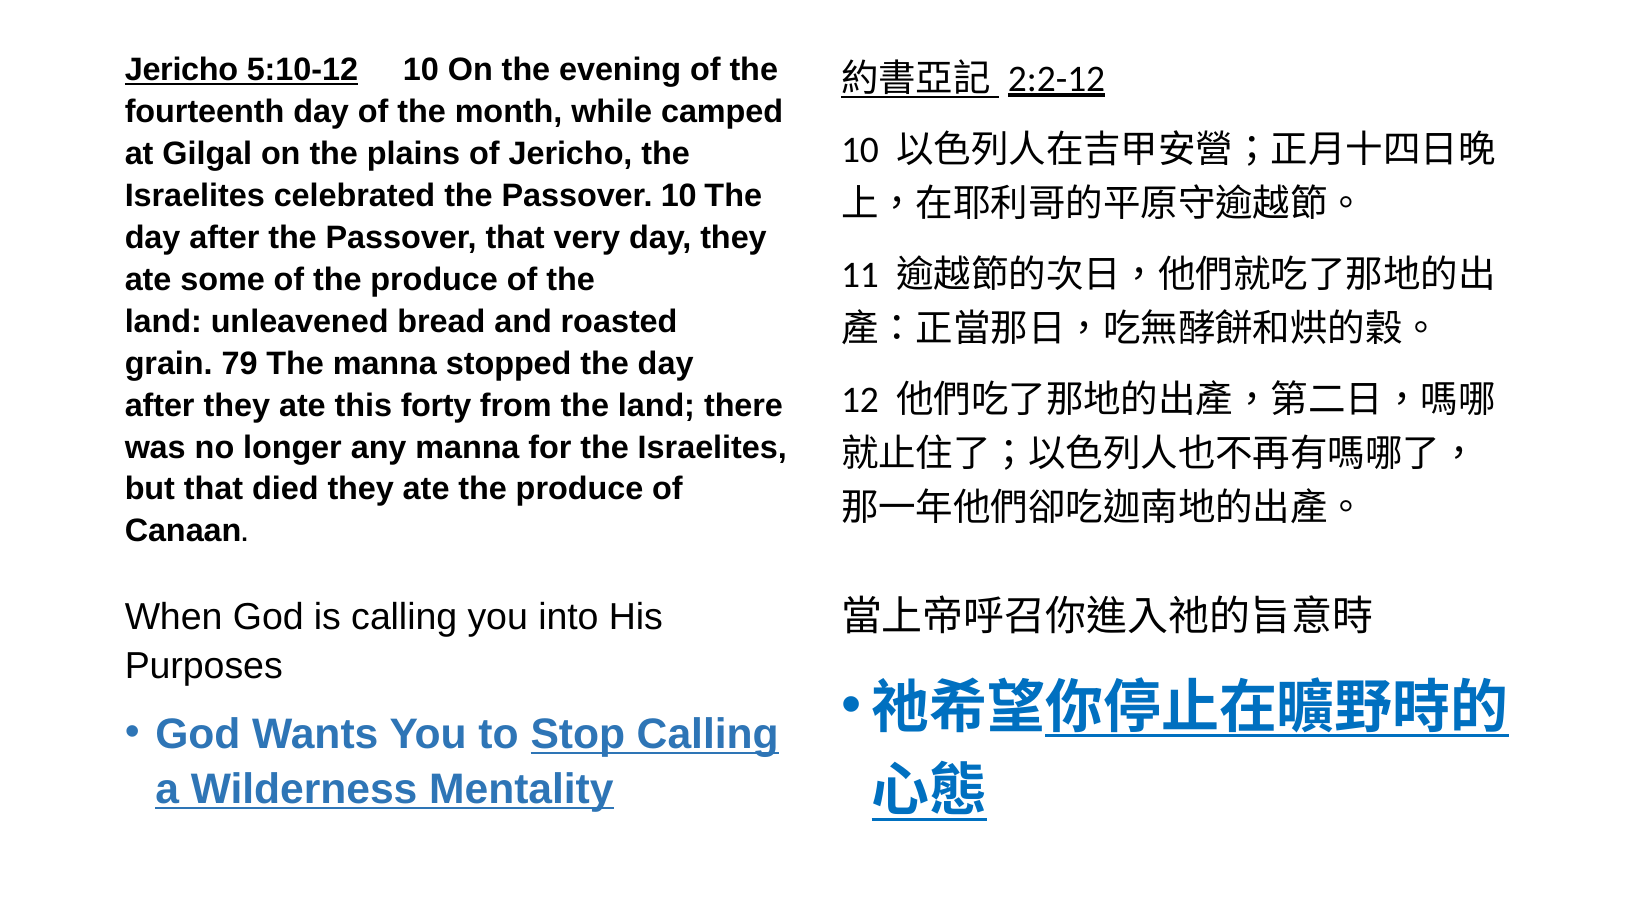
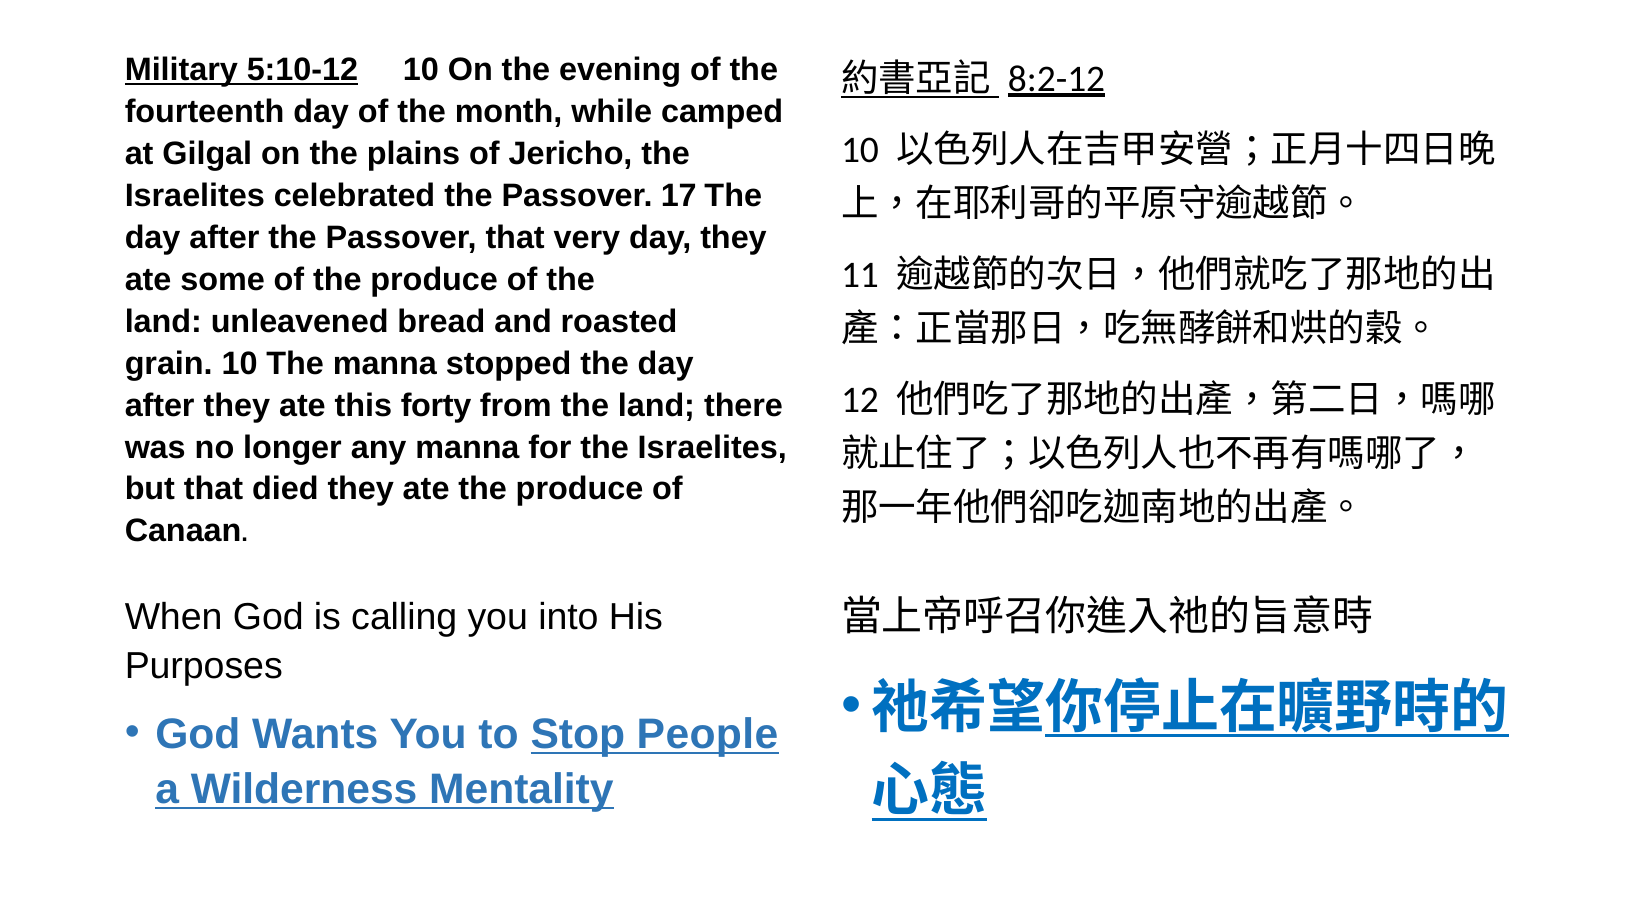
Jericho: Jericho -> Military (181, 70)
2:2-12: 2:2-12 -> 8:2-12 (1057, 79)
Passover 10: 10 -> 17 (679, 196)
grain 79: 79 -> 10 (240, 363)
Stop Calling: Calling -> People (708, 734)
